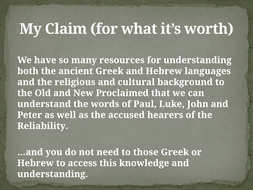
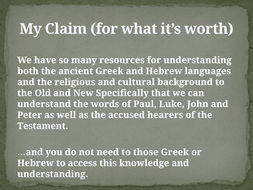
Proclaimed: Proclaimed -> Specifically (122, 93)
Reliability: Reliability -> Testament (43, 126)
